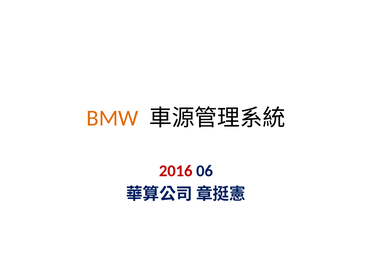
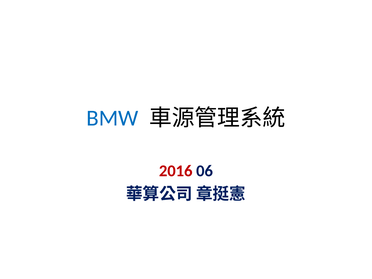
BMW colour: orange -> blue (112, 118)
